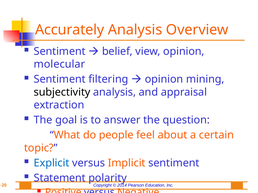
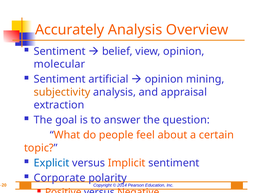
filtering: filtering -> artificial (108, 79)
subjectivity colour: black -> orange (62, 92)
Statement: Statement -> Corporate (60, 178)
